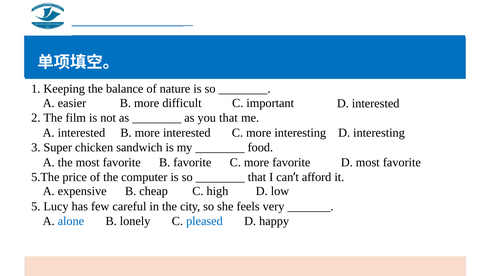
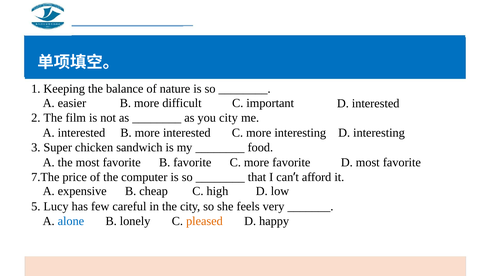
you that: that -> city (228, 118)
5.The: 5.The -> 7.The (45, 177)
pleased colour: blue -> orange (204, 221)
